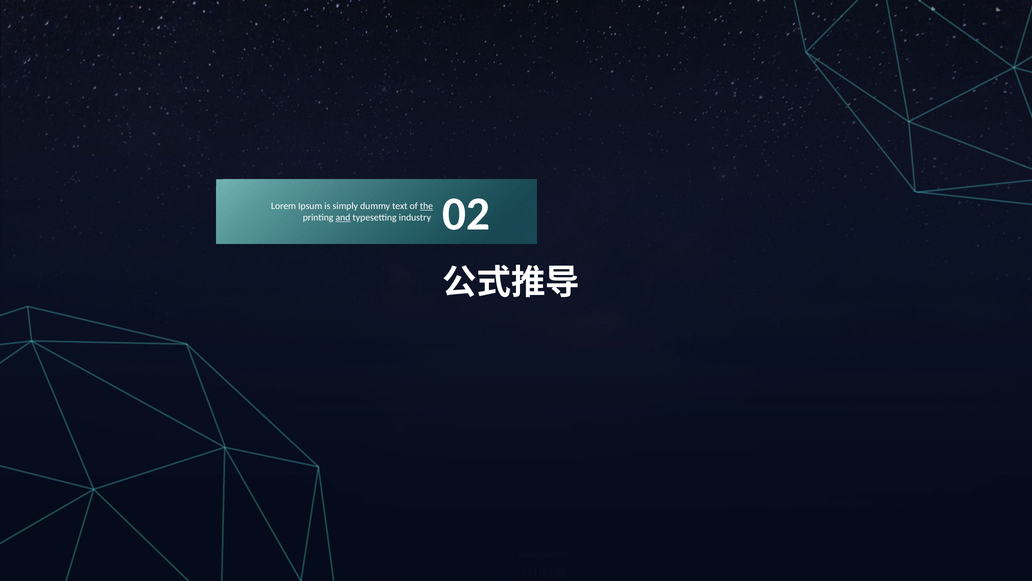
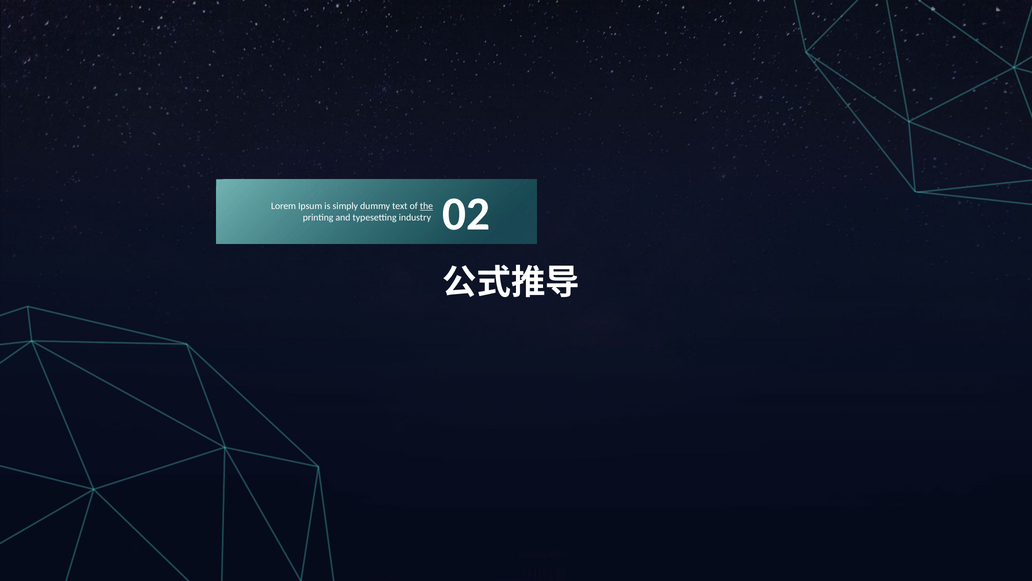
and underline: present -> none (343, 218)
